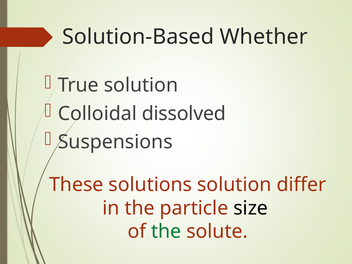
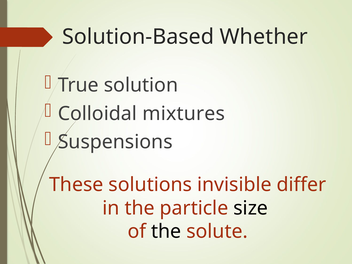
dissolved: dissolved -> mixtures (184, 114)
solutions solution: solution -> invisible (234, 185)
the colour: green -> black (166, 232)
